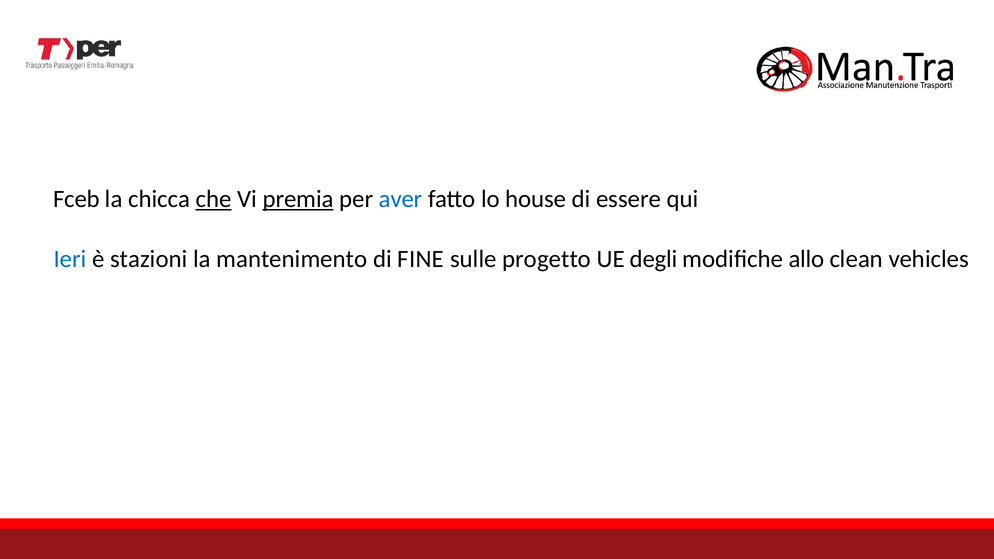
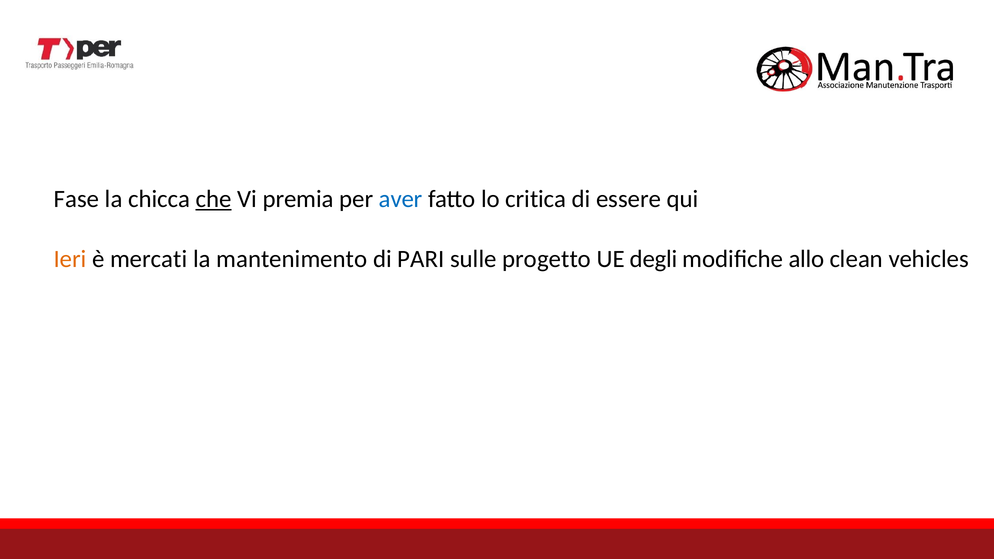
Fceb: Fceb -> Fase (76, 199)
premia underline: present -> none (298, 199)
house: house -> critica (536, 199)
Ieri colour: blue -> orange (70, 259)
stazioni: stazioni -> mercati (149, 259)
FINE: FINE -> PARI (421, 259)
